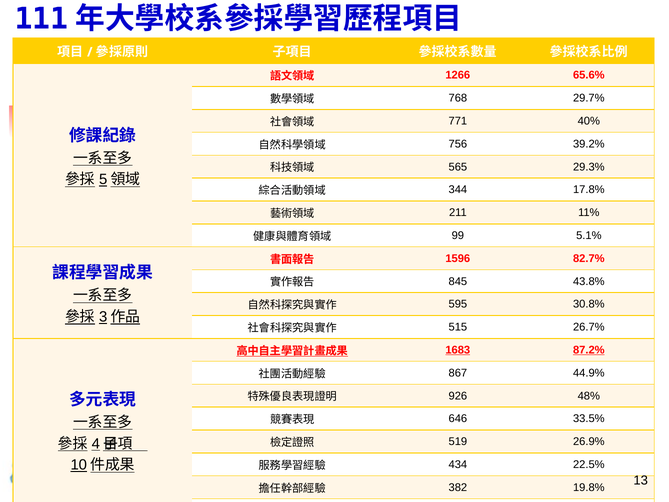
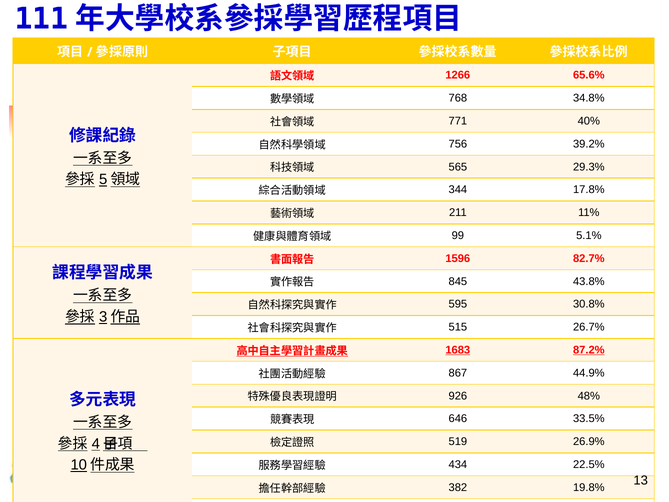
29.7%: 29.7% -> 34.8% (589, 98)
